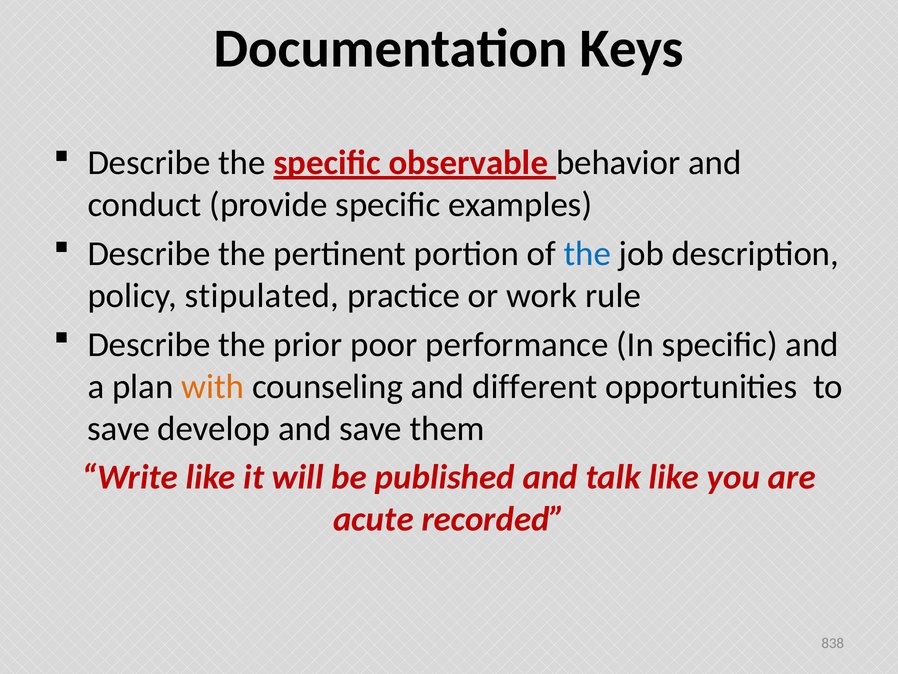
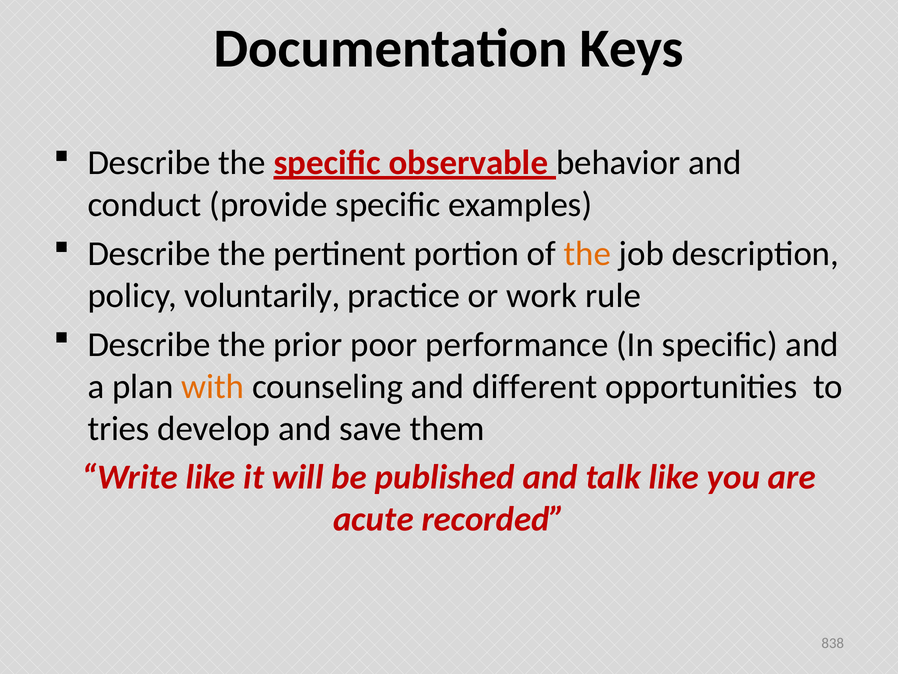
the colour: blue -> orange (587, 253)
stipulated: stipulated -> voluntarily (262, 295)
save: save -> tries (119, 428)
